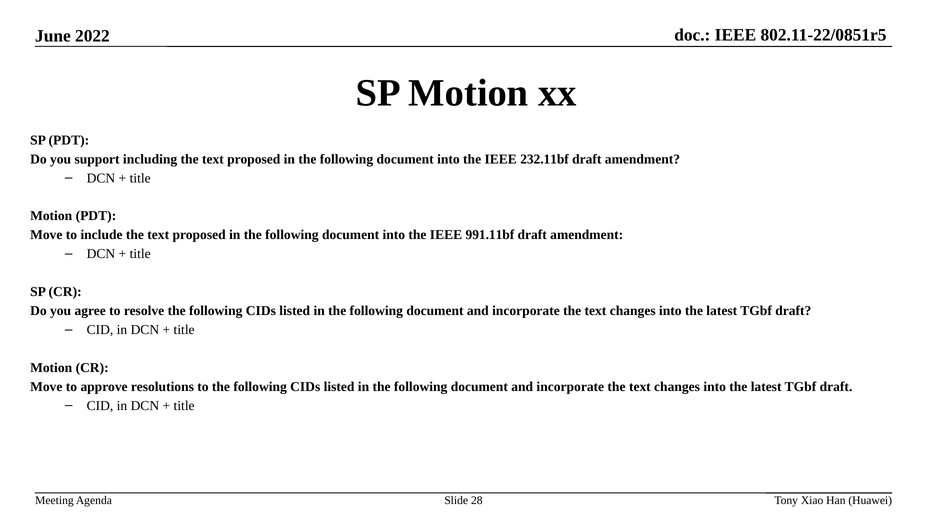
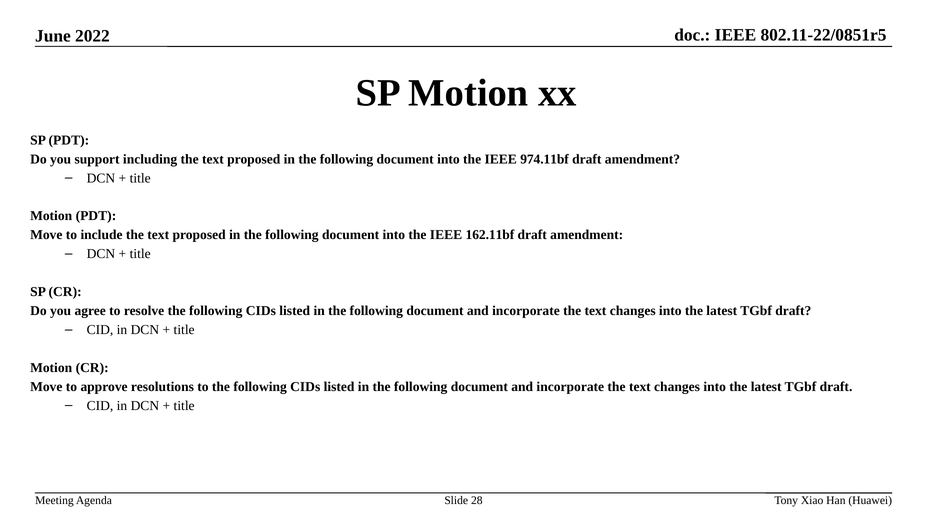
232.11bf: 232.11bf -> 974.11bf (545, 159)
991.11bf: 991.11bf -> 162.11bf (490, 235)
